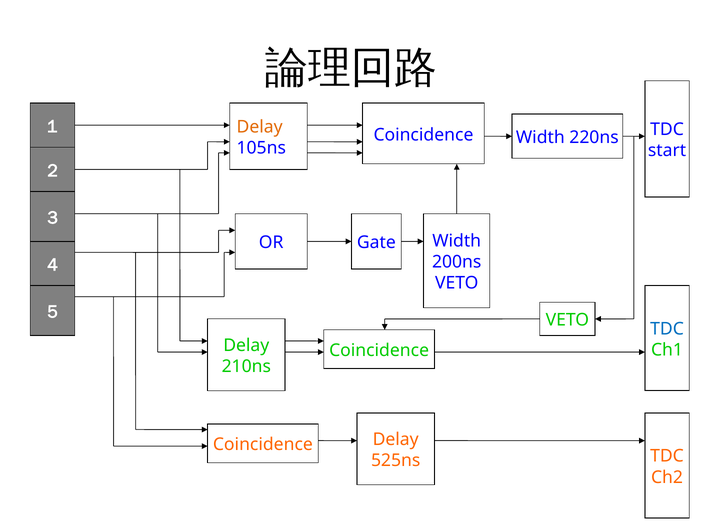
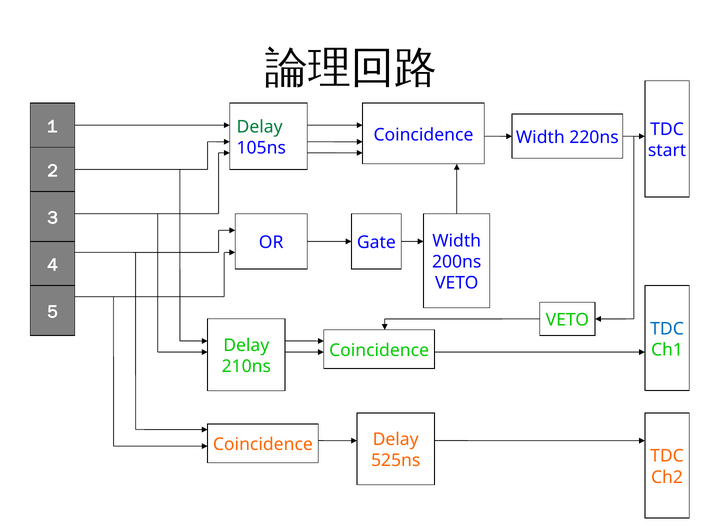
Delay colour: orange -> green (260, 127)
